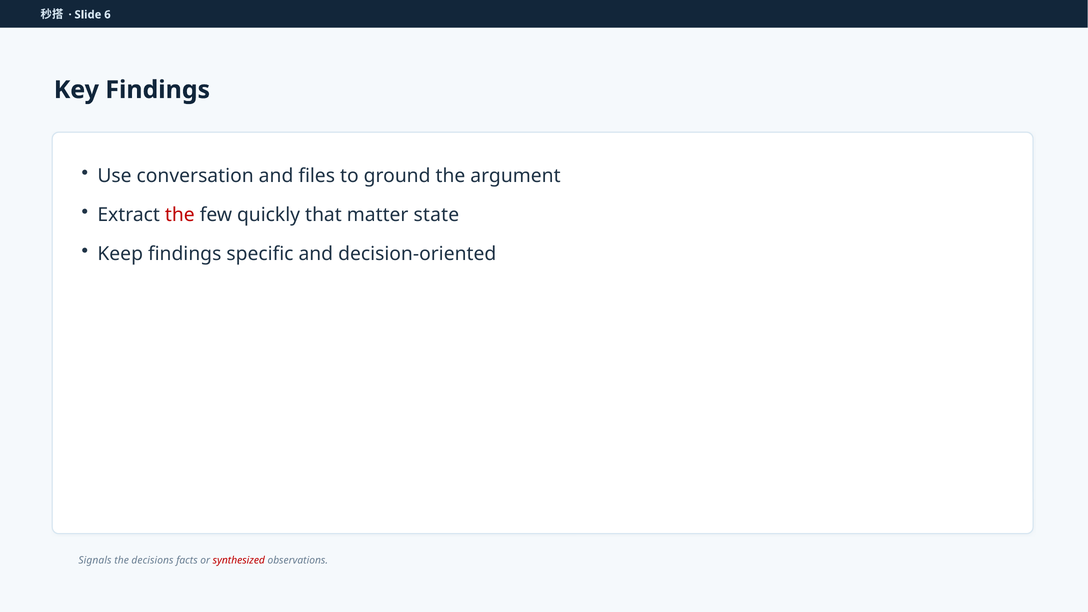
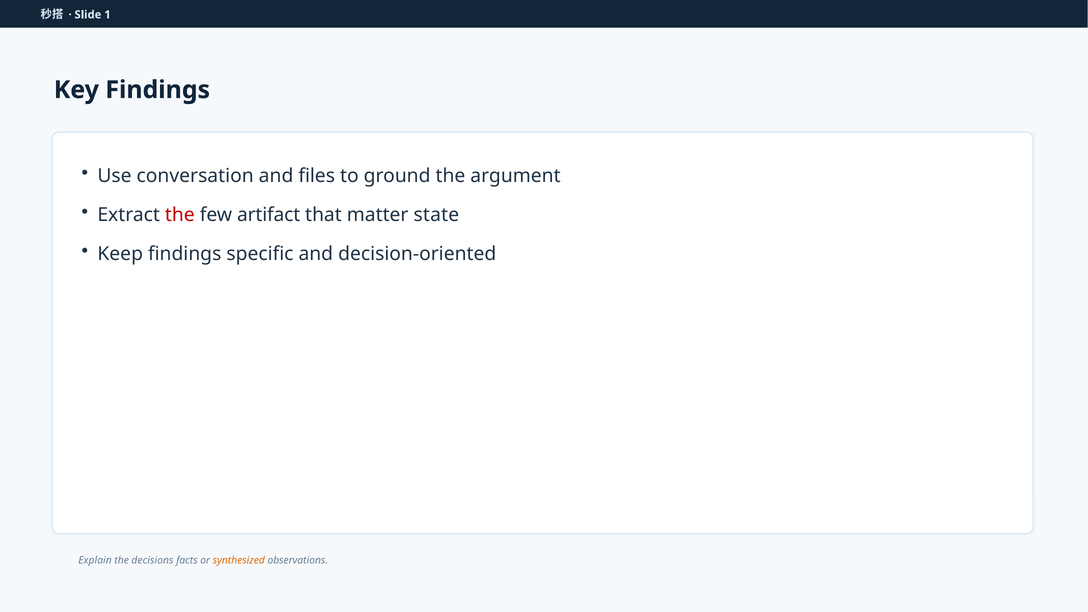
6: 6 -> 1 (107, 15)
quickly: quickly -> artifact (269, 215)
Signals: Signals -> Explain (95, 560)
synthesized colour: red -> orange (239, 560)
